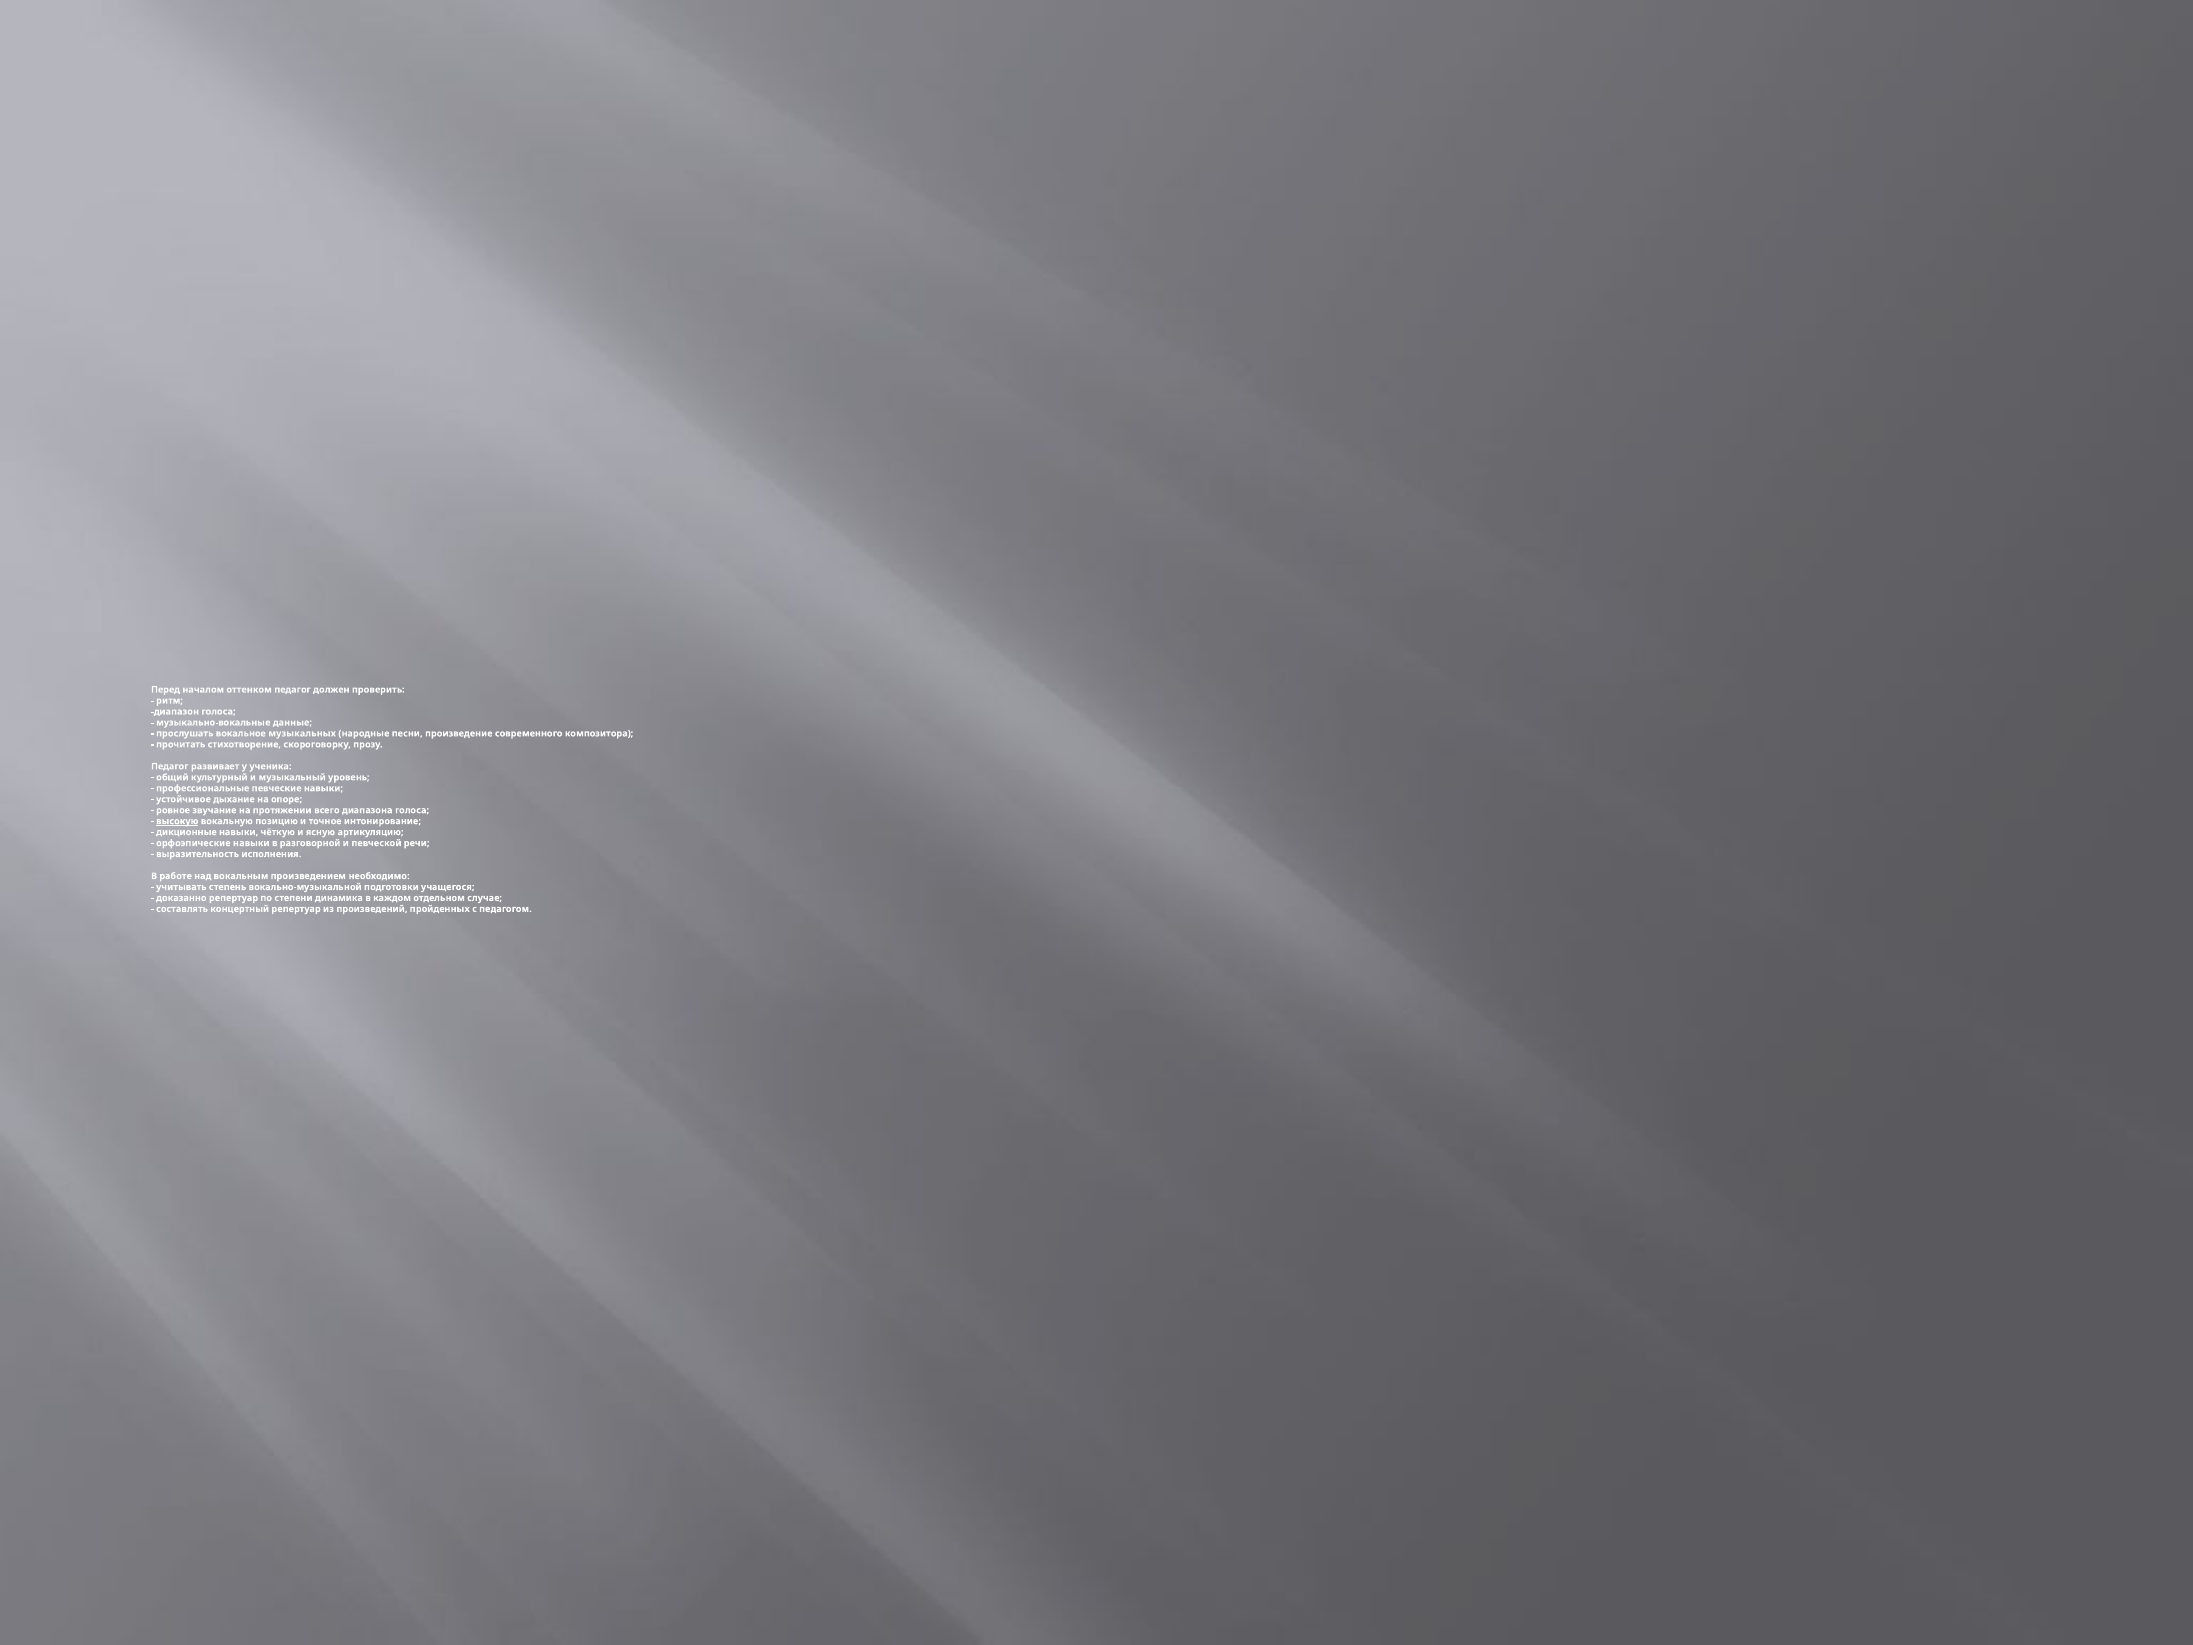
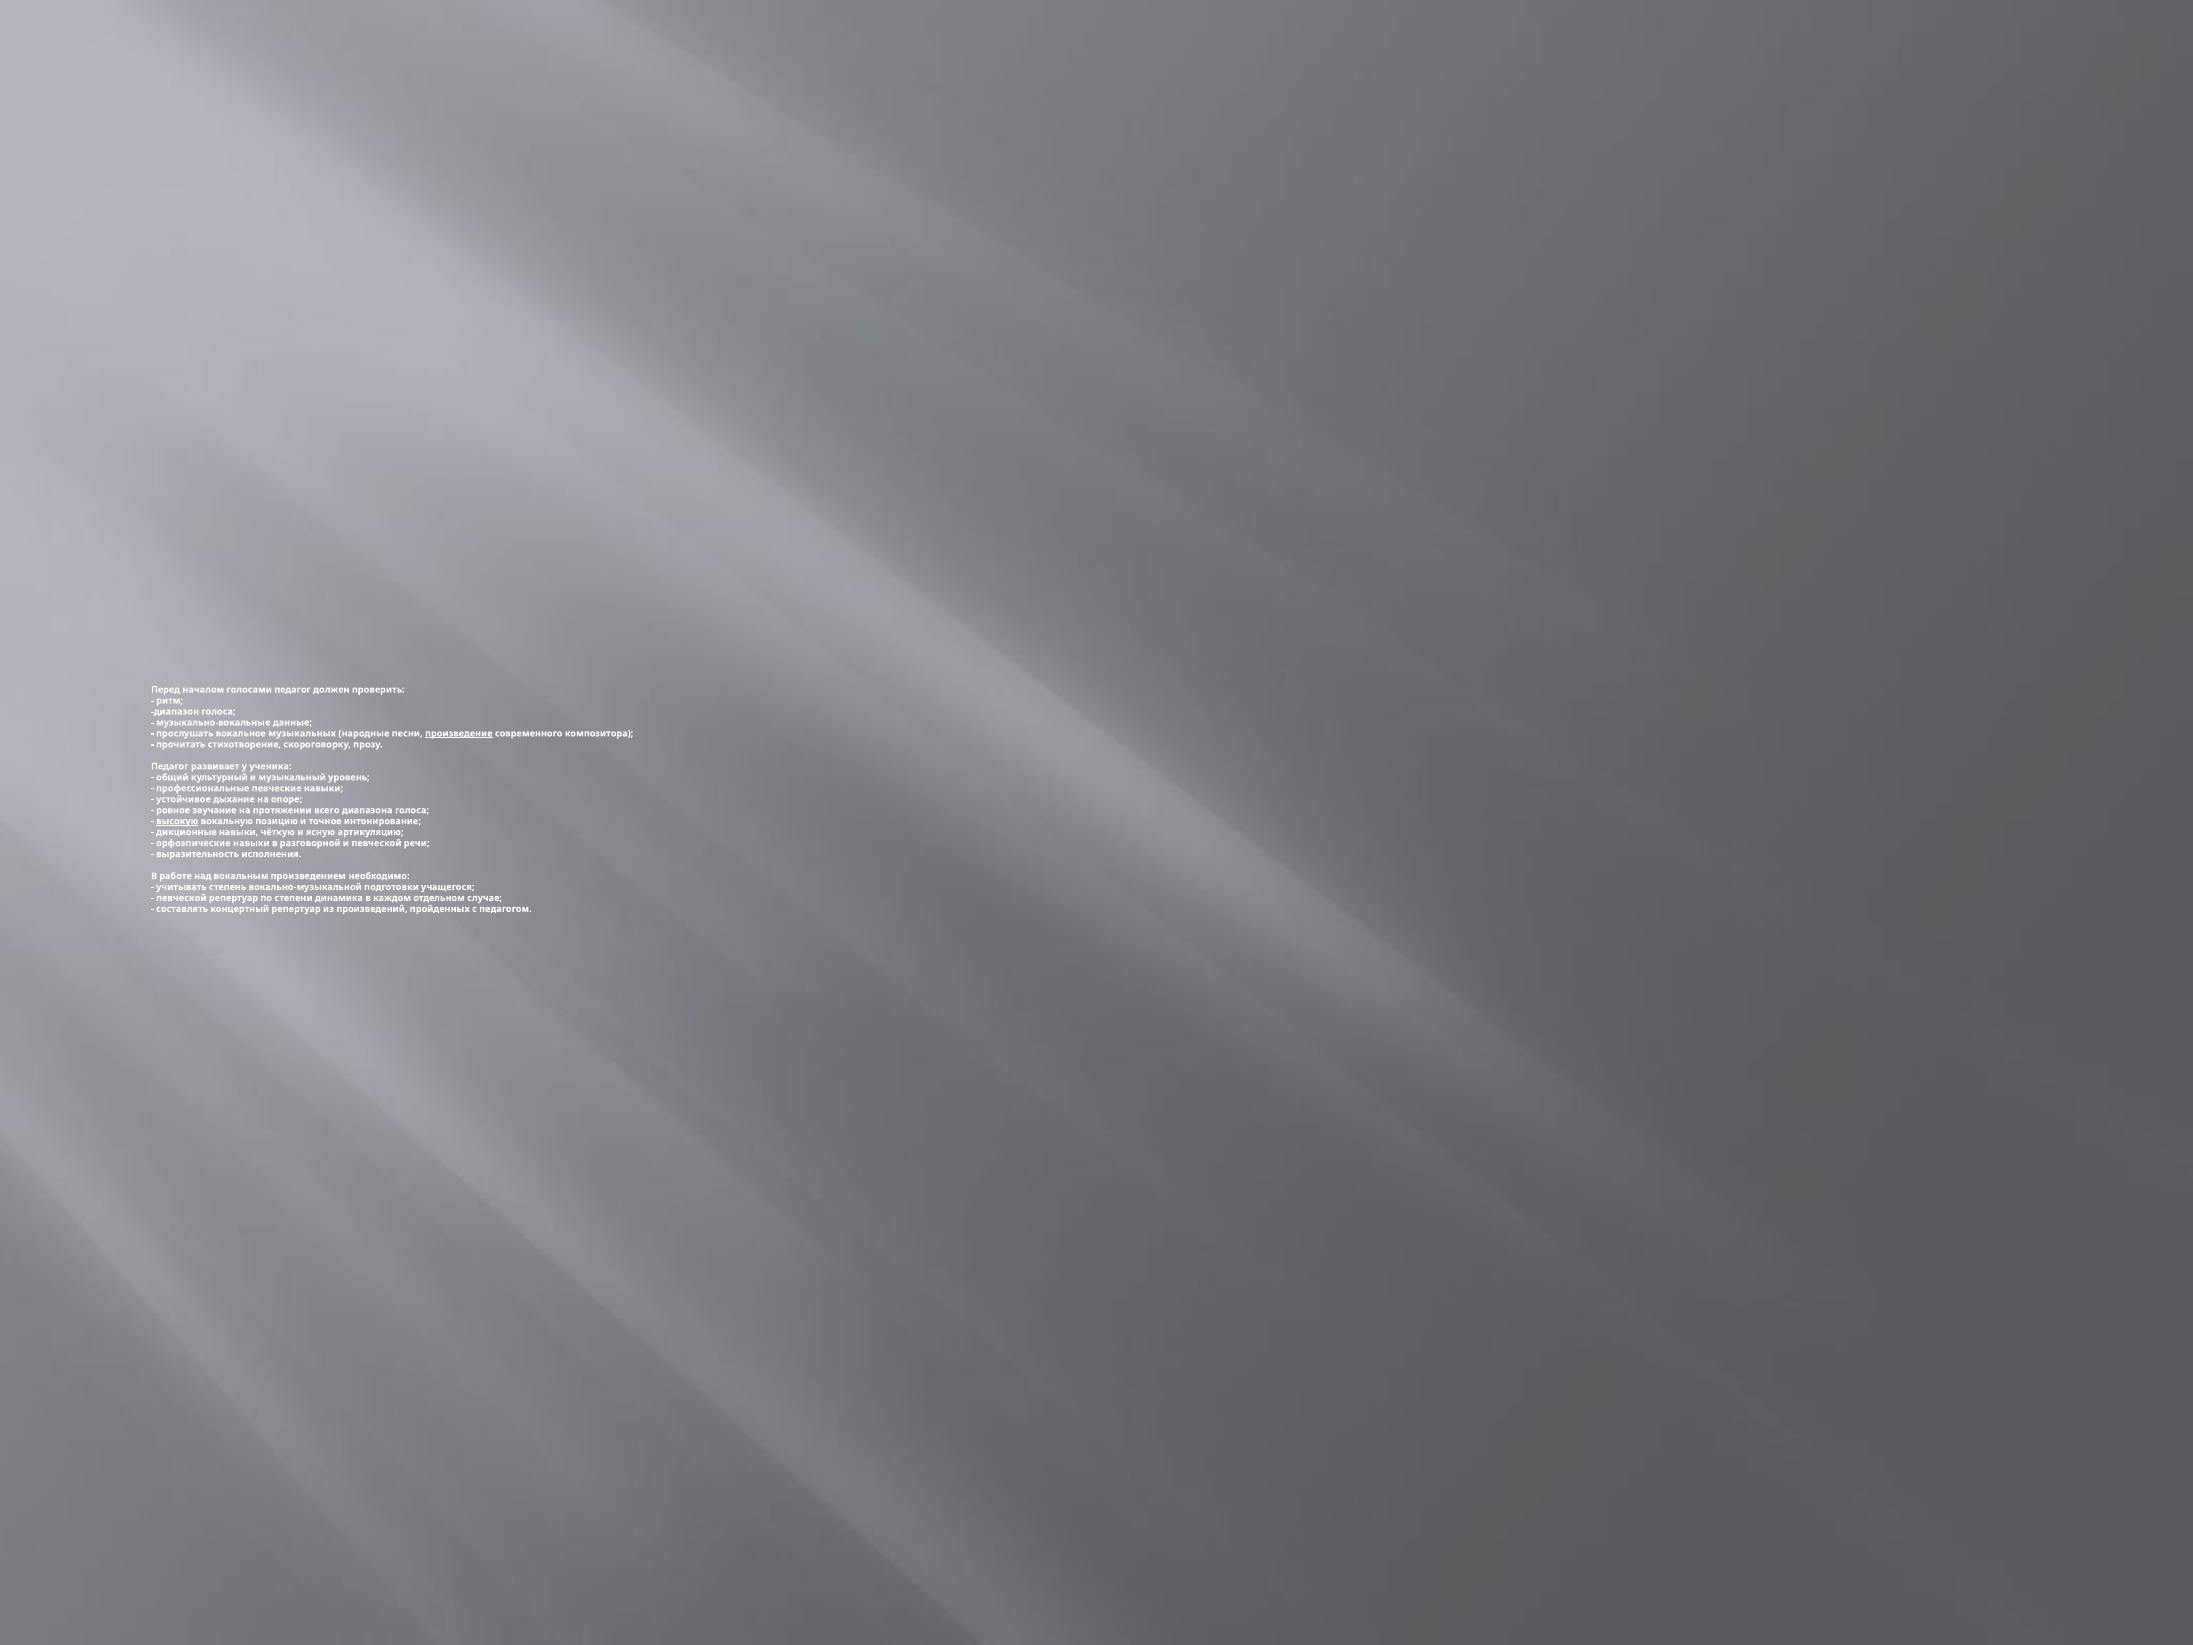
оттенком: оттенком -> голосами (249, 690)
произведение underline: none -> present (459, 733)
доказанно: доказанно -> певческой (181, 898)
